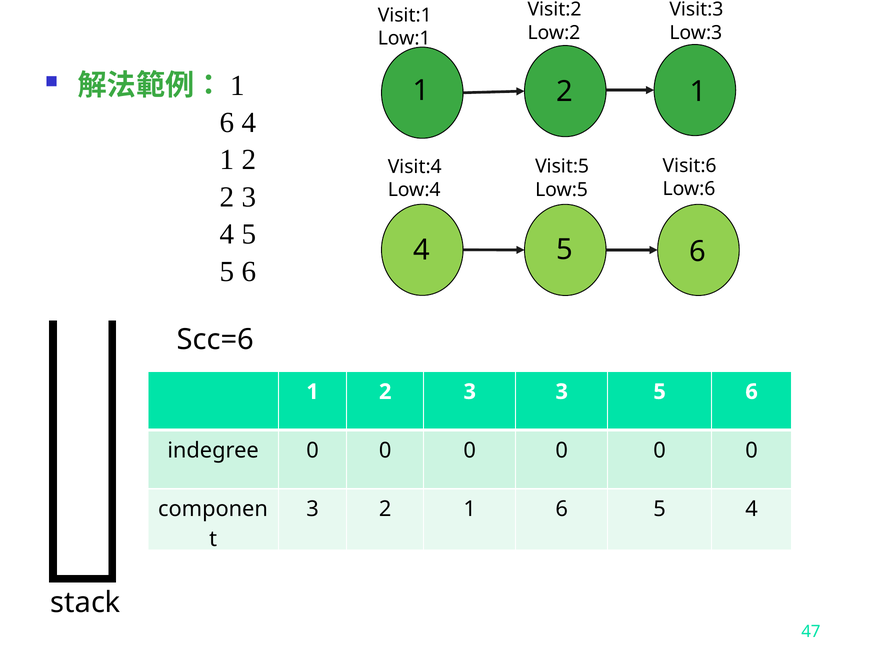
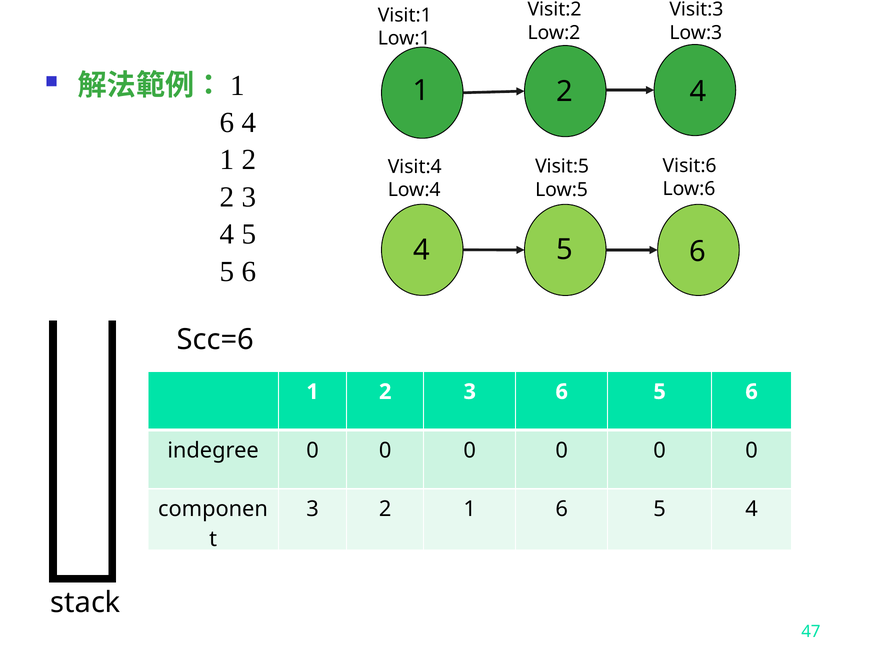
1 1: 1 -> 4 (698, 92)
3 3: 3 -> 6 (562, 392)
